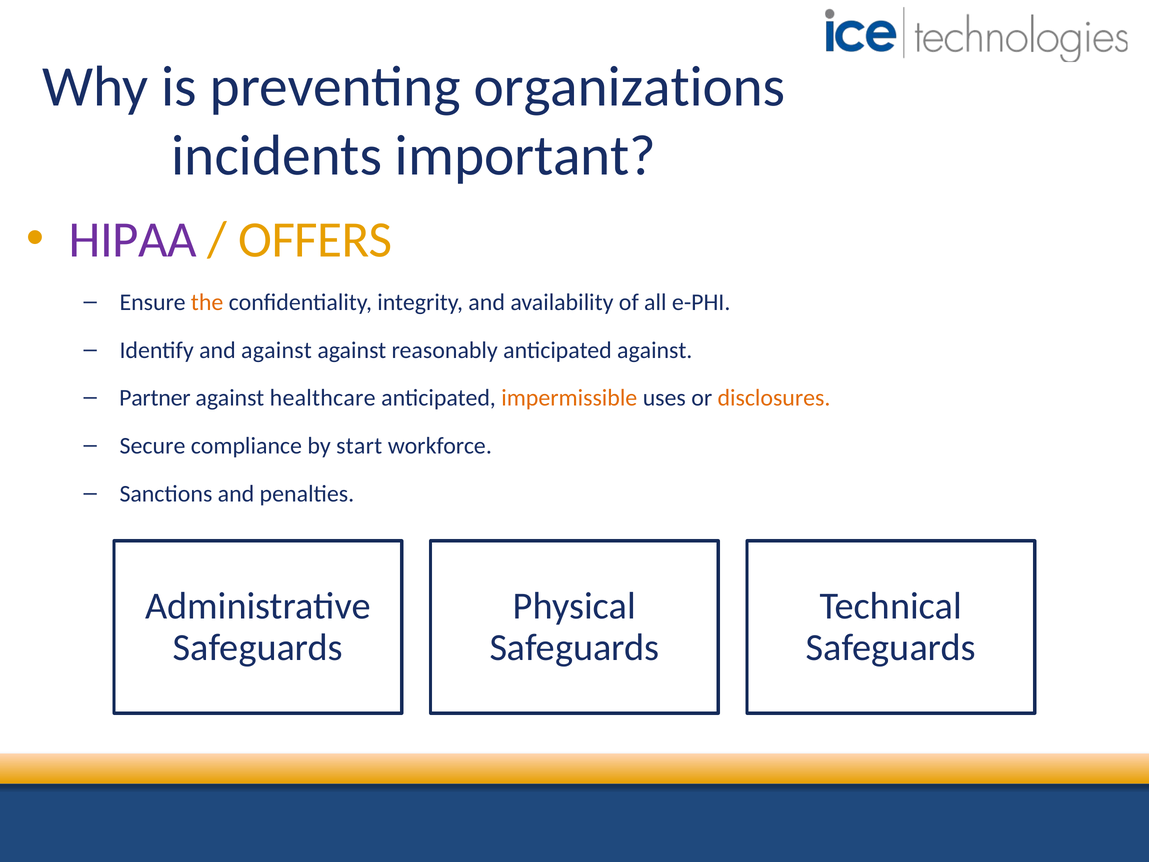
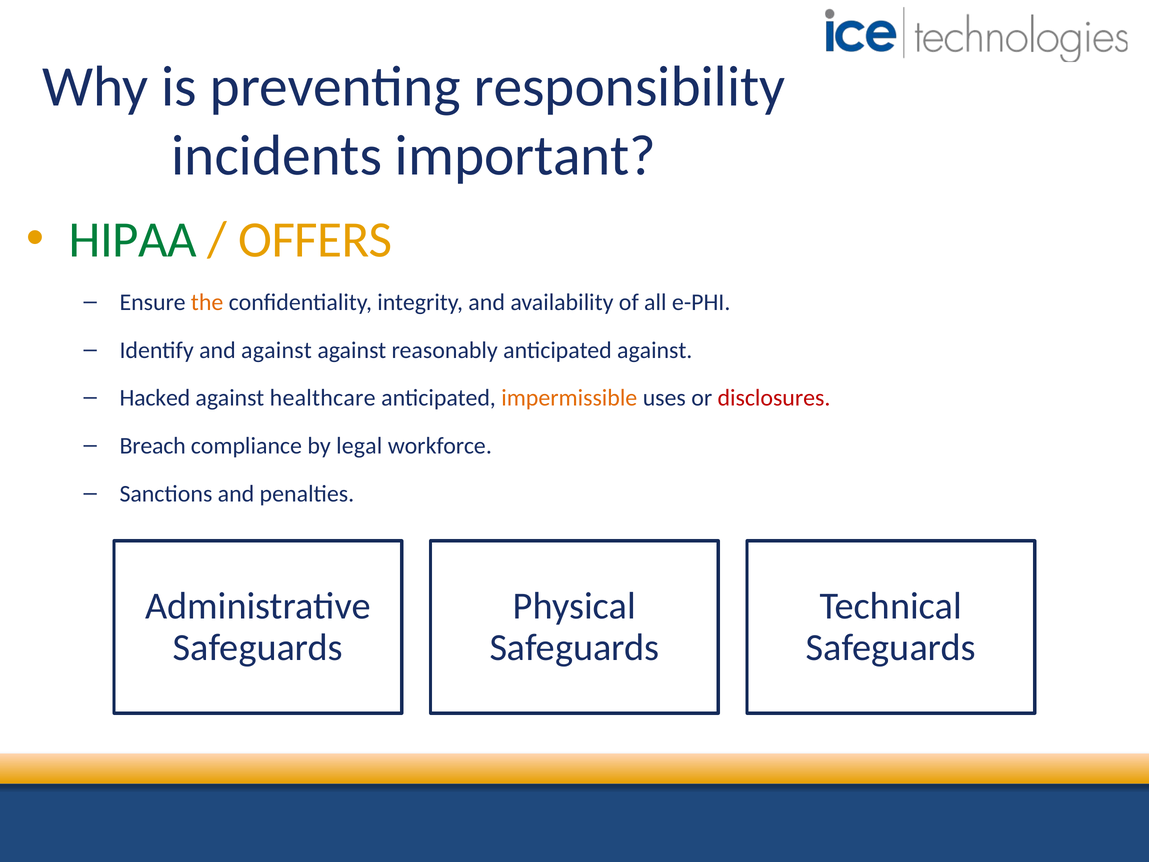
organizations: organizations -> responsibility (629, 87)
HIPAA colour: purple -> green (133, 240)
Partner: Partner -> Hacked (155, 398)
disclosures colour: orange -> red (774, 398)
Secure: Secure -> Breach (153, 446)
start: start -> legal (359, 446)
